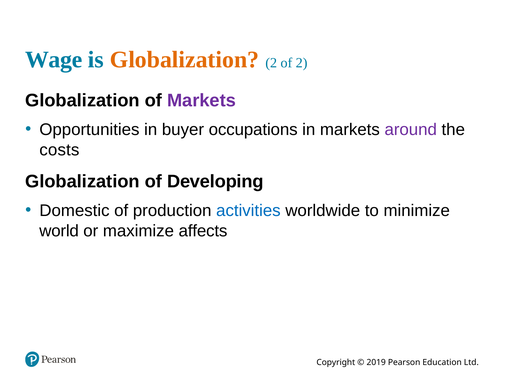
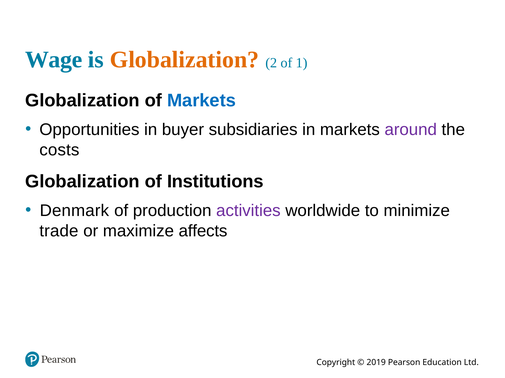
of 2: 2 -> 1 (302, 63)
Markets colour: purple -> blue (202, 101)
occupations: occupations -> subsidiaries (253, 130)
Developing: Developing -> Institutions (215, 182)
Domestic: Domestic -> Denmark (74, 211)
activities colour: blue -> purple (248, 211)
world: world -> trade (59, 231)
